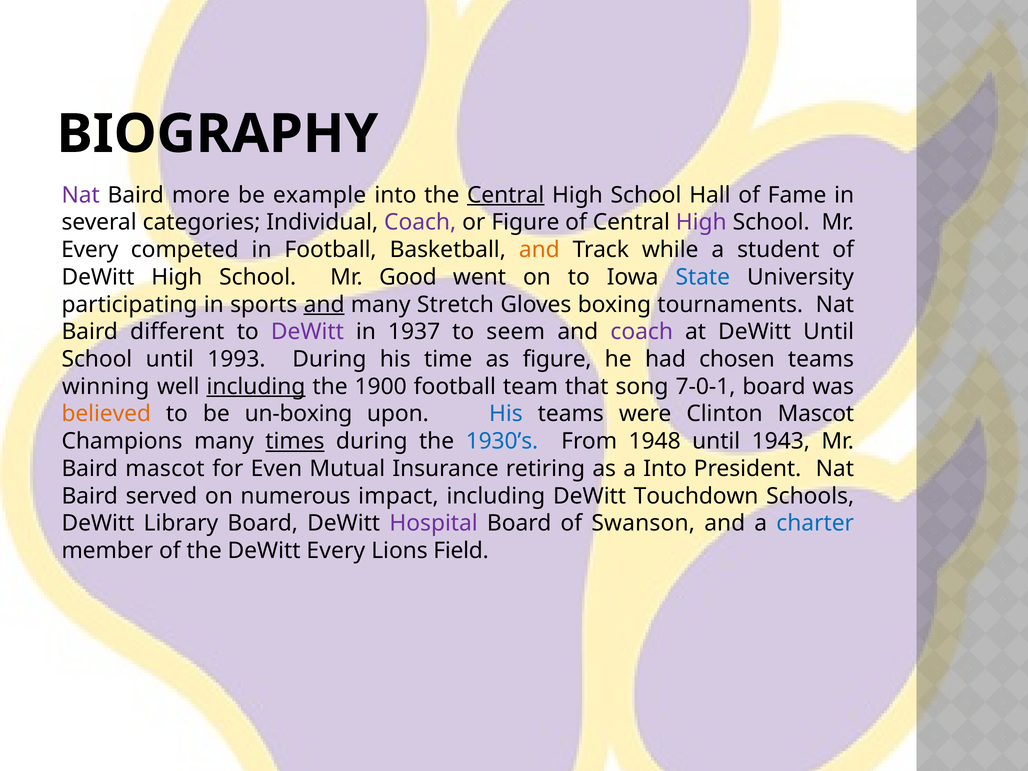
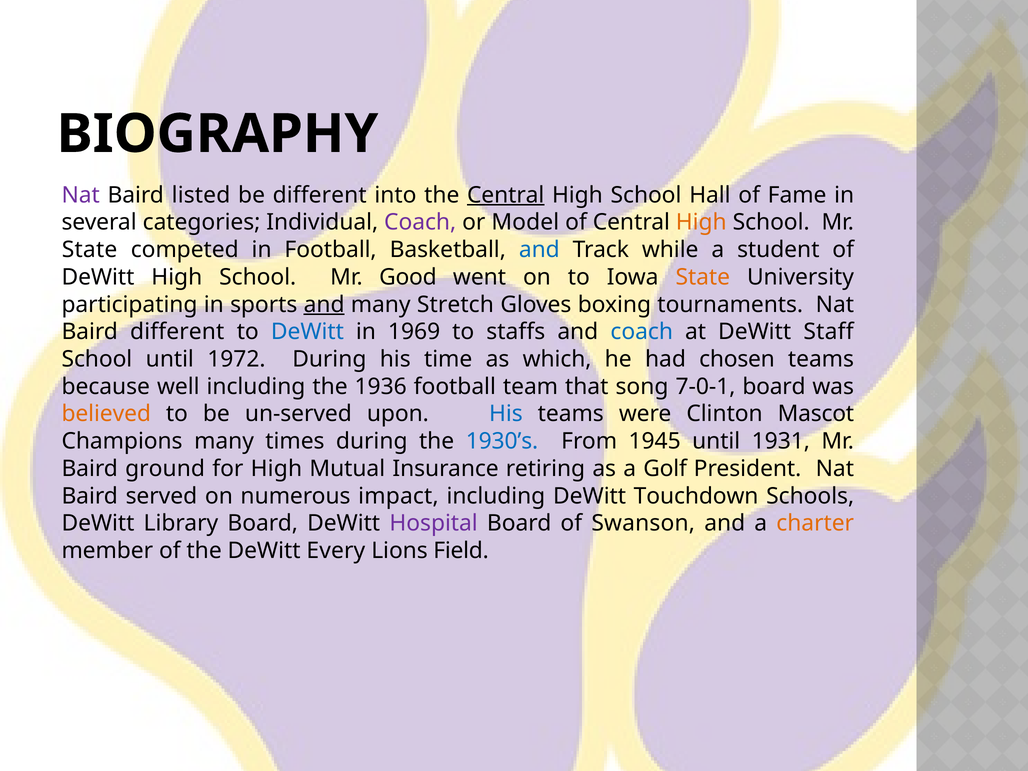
more: more -> listed (201, 195)
be example: example -> different (320, 195)
or Figure: Figure -> Model (525, 222)
High colour: purple -> orange (701, 222)
Every: Every -> State (90, 250)
and colour: orange -> blue (539, 250)
State colour: blue -> orange (703, 277)
DeWitt colour: purple -> blue (307, 332)
1937: 1937 -> 1969 (414, 332)
seem: seem -> staffs (516, 332)
coach colour: purple -> blue (642, 332)
DeWitt Until: Until -> Staff (829, 332)
1993: 1993 -> 1972 (236, 359)
as figure: figure -> which (557, 359)
winning: winning -> because (106, 387)
including underline: present -> none (256, 387)
1900: 1900 -> 1936 (381, 387)
un-boxing: un-boxing -> un-served (298, 414)
times underline: present -> none (295, 441)
1948: 1948 -> 1945 (655, 441)
1943: 1943 -> 1931 (781, 441)
Baird mascot: mascot -> ground (165, 469)
for Even: Even -> High (276, 469)
a Into: Into -> Golf (665, 469)
charter colour: blue -> orange (815, 523)
